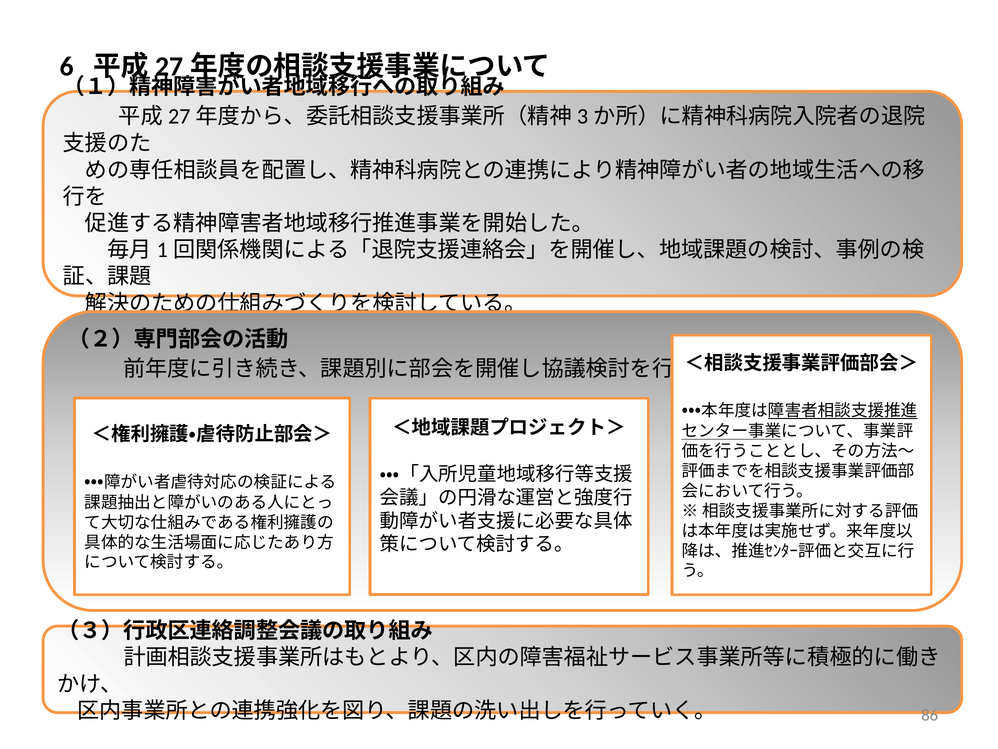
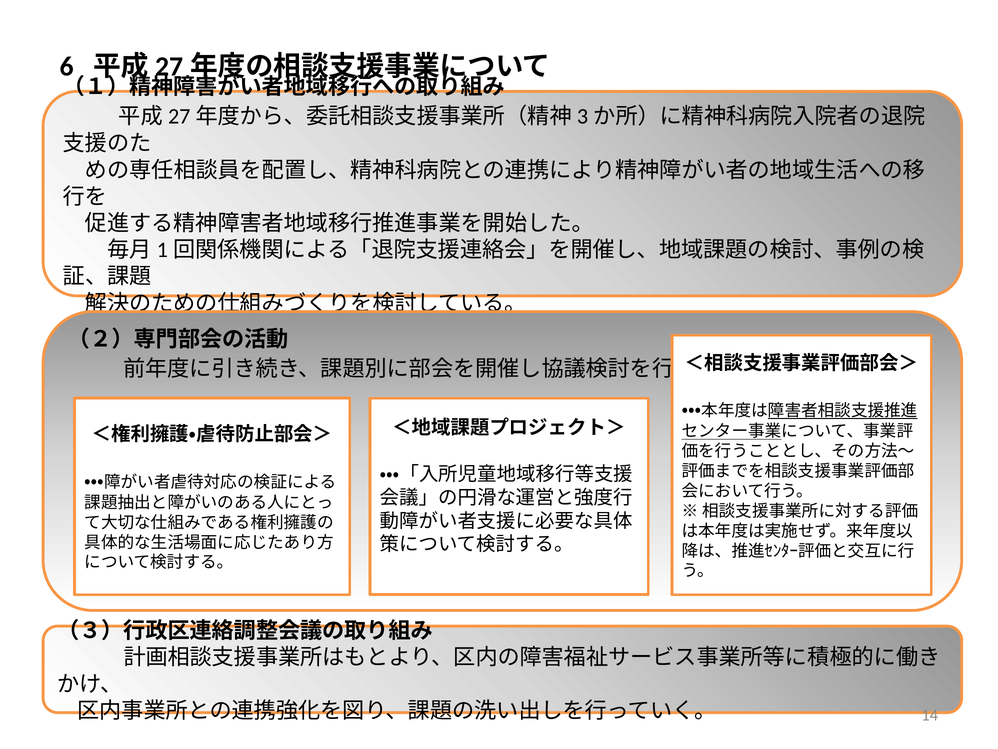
86: 86 -> 14 (930, 715)
